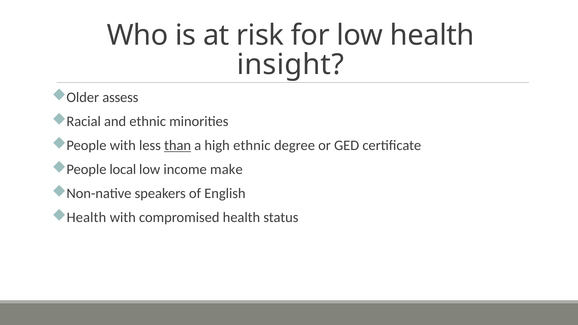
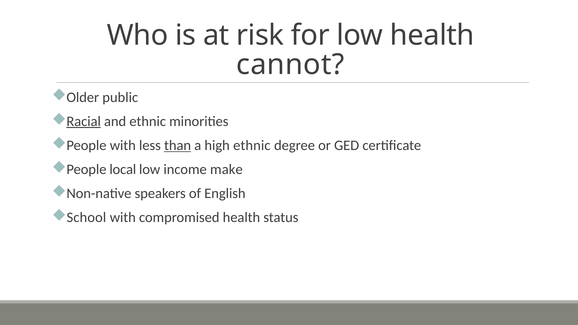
insight: insight -> cannot (290, 65)
assess: assess -> public (120, 97)
Racial underline: none -> present (84, 121)
Health: Health -> School (86, 218)
